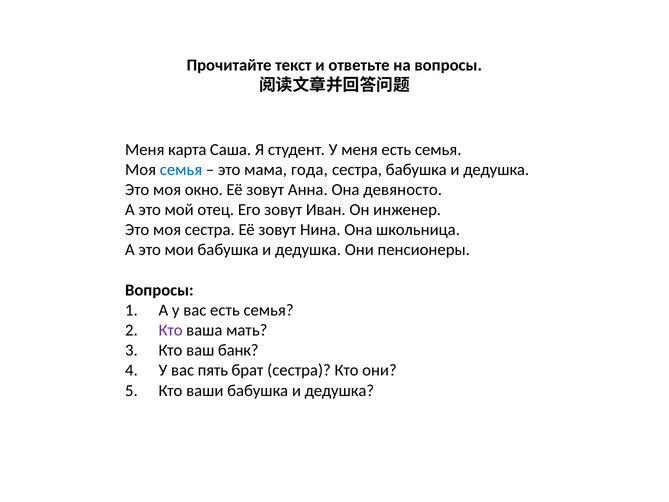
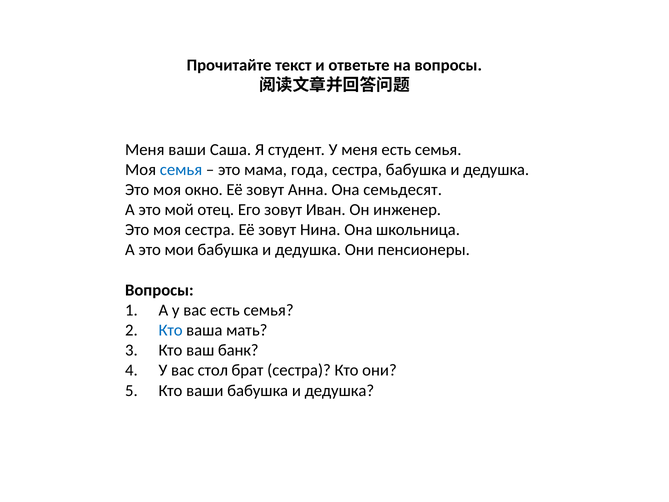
Меня карта: карта -> ваши (187, 149)
девяносто: девяносто -> семьдесят (403, 190)
Кто colour: purple -> blue (171, 330)
пять: пять -> стол (213, 370)
